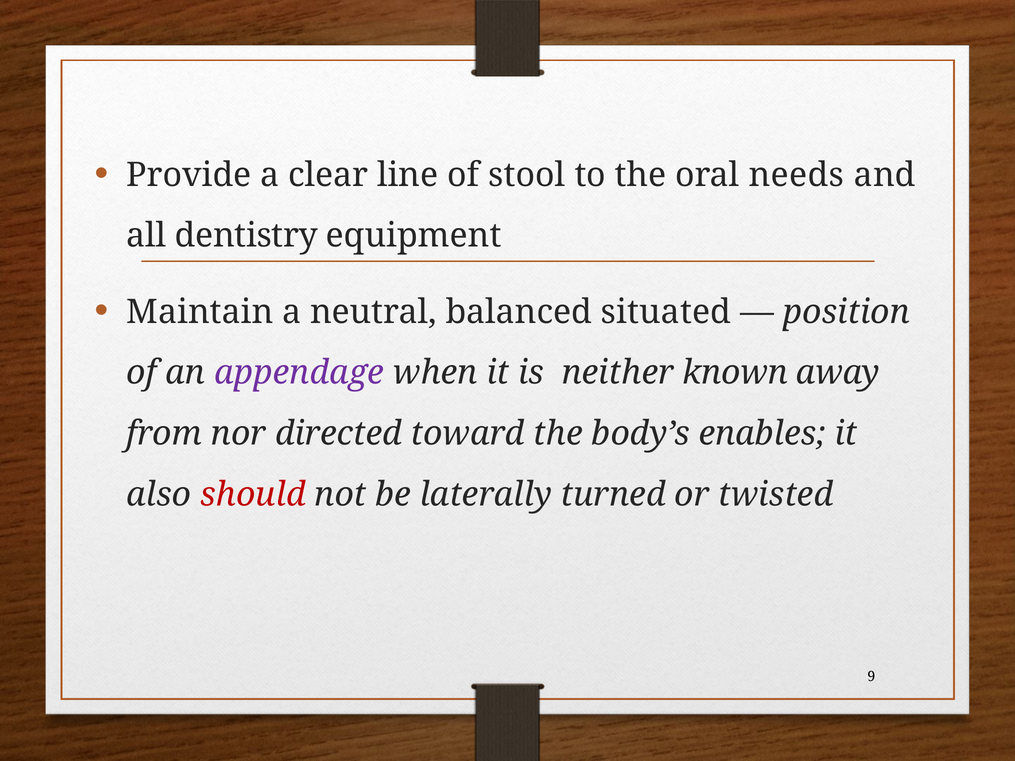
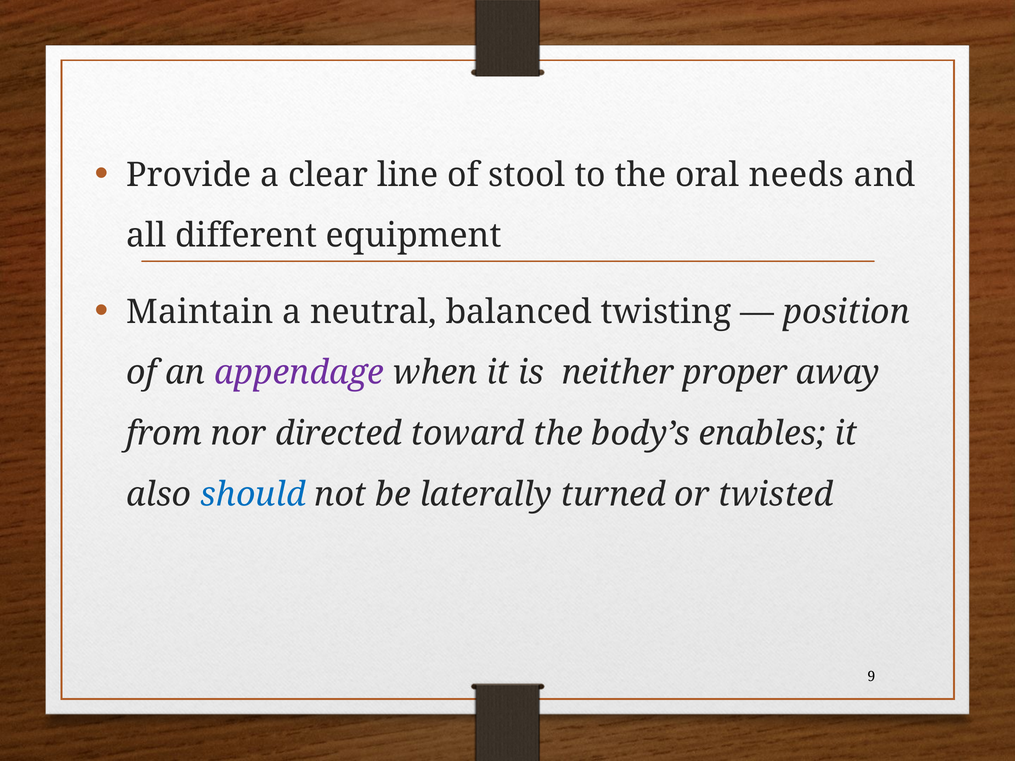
dentistry: dentistry -> different (246, 236)
situated: situated -> twisting (666, 312)
known: known -> proper (735, 373)
should colour: red -> blue (253, 495)
